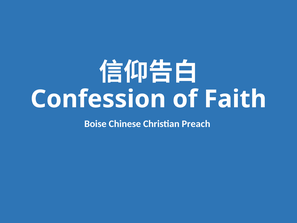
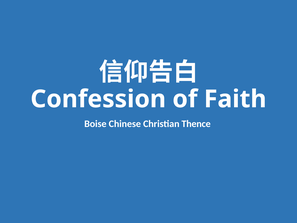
Preach: Preach -> Thence (196, 124)
